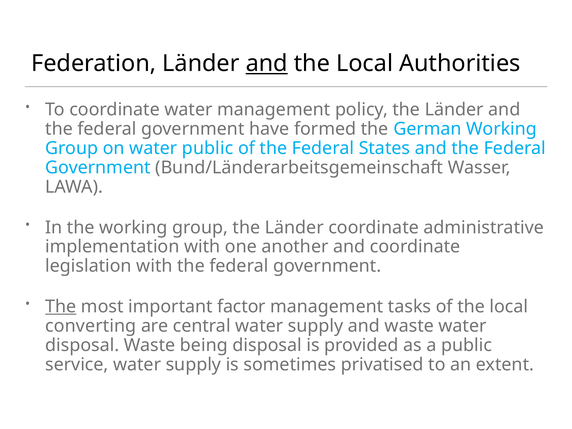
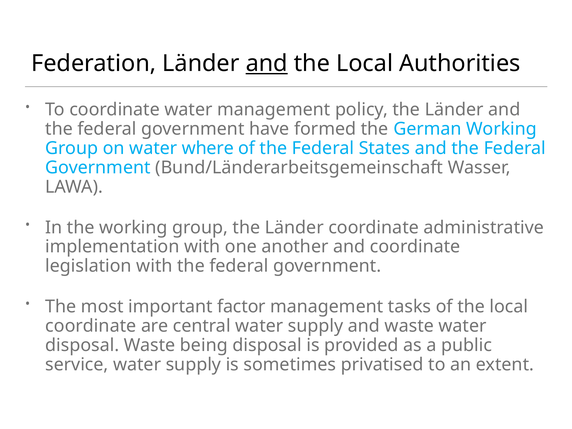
water public: public -> where (208, 148)
The underline: present -> none (61, 306)
converting: converting -> coordinate (91, 326)
